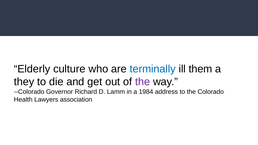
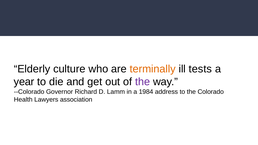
terminally colour: blue -> orange (153, 69)
them: them -> tests (200, 69)
they: they -> year (24, 82)
